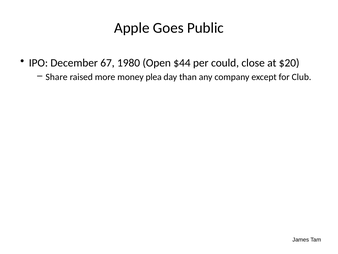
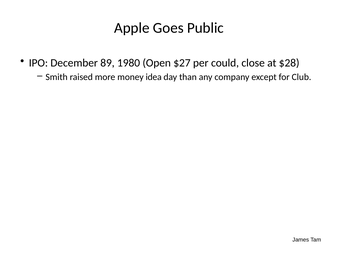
67: 67 -> 89 (107, 63)
$44: $44 -> $27 (182, 63)
$20: $20 -> $28 (289, 63)
Share: Share -> Smith (57, 77)
plea: plea -> idea (154, 77)
